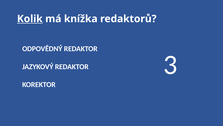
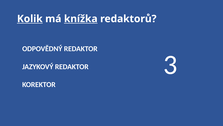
knížka underline: none -> present (81, 19)
